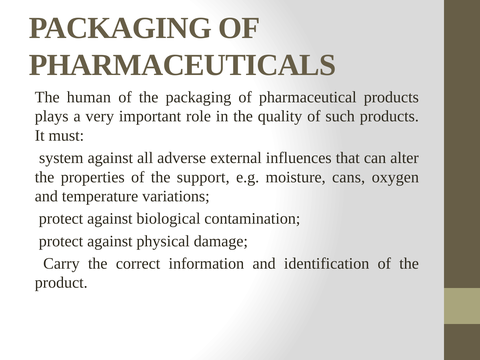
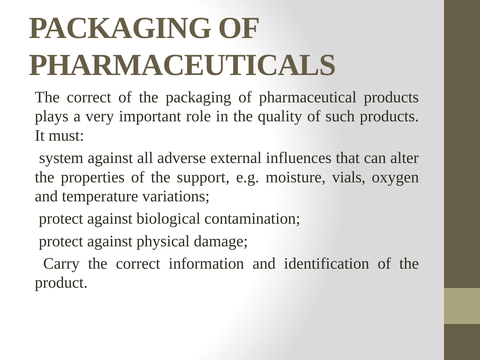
human: human -> correct (89, 97)
cans: cans -> vials (349, 177)
